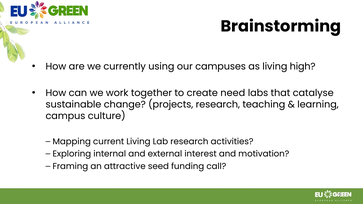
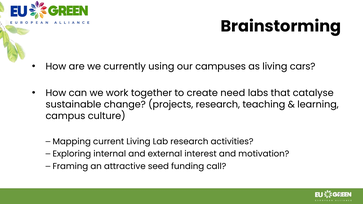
high: high -> cars (303, 66)
